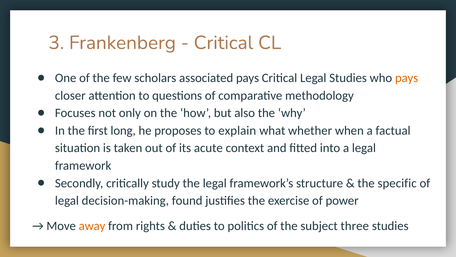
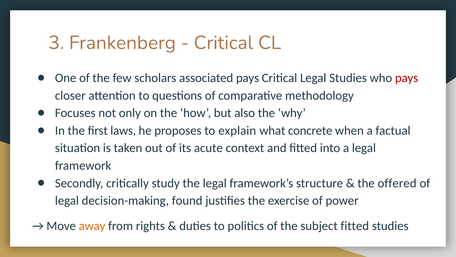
pays colour: orange -> red (407, 78)
long: long -> laws (123, 130)
whether: whether -> concrete (310, 130)
specific: specific -> offered (397, 183)
subject three: three -> fitted (355, 225)
